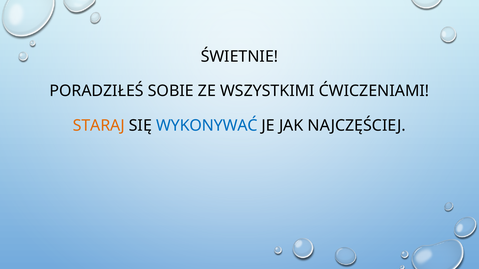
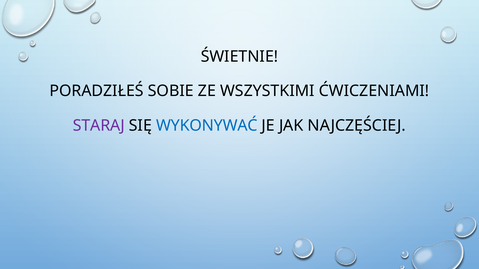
STARAJ colour: orange -> purple (99, 126)
